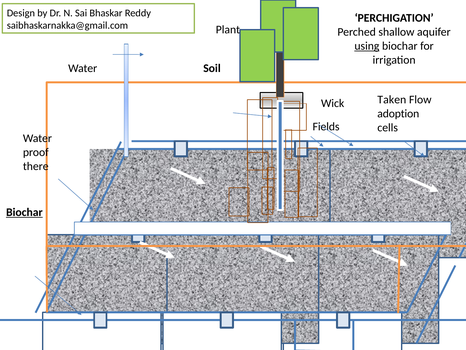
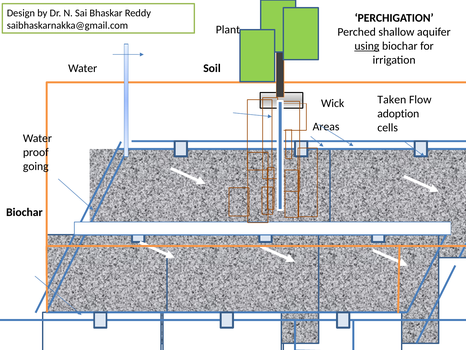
Fields: Fields -> Areas (326, 127)
there: there -> going (36, 166)
Biochar underline: present -> none (24, 212)
